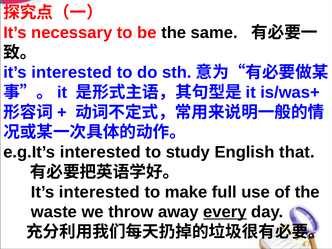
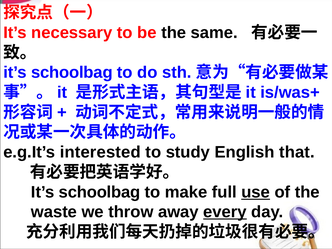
interested: interested -> schoolbag (72, 73)
interested: interested -> schoolbag (100, 192)
use underline: none -> present (256, 192)
